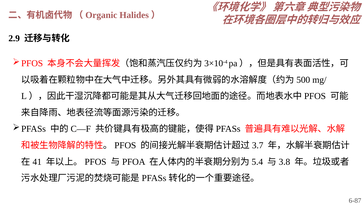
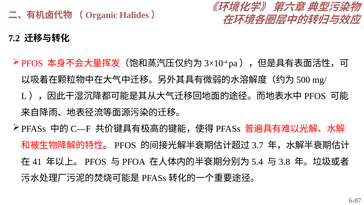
2.9: 2.9 -> 7.2 (14, 38)
